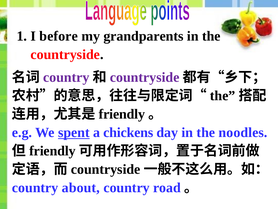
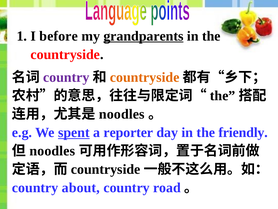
grandparents underline: none -> present (143, 36)
countryside colour: purple -> orange (145, 77)
friendly: friendly -> noodles (122, 114)
chickens: chickens -> reporter (128, 132)
noodles: noodles -> friendly (243, 132)
friendly: friendly -> noodles (52, 151)
